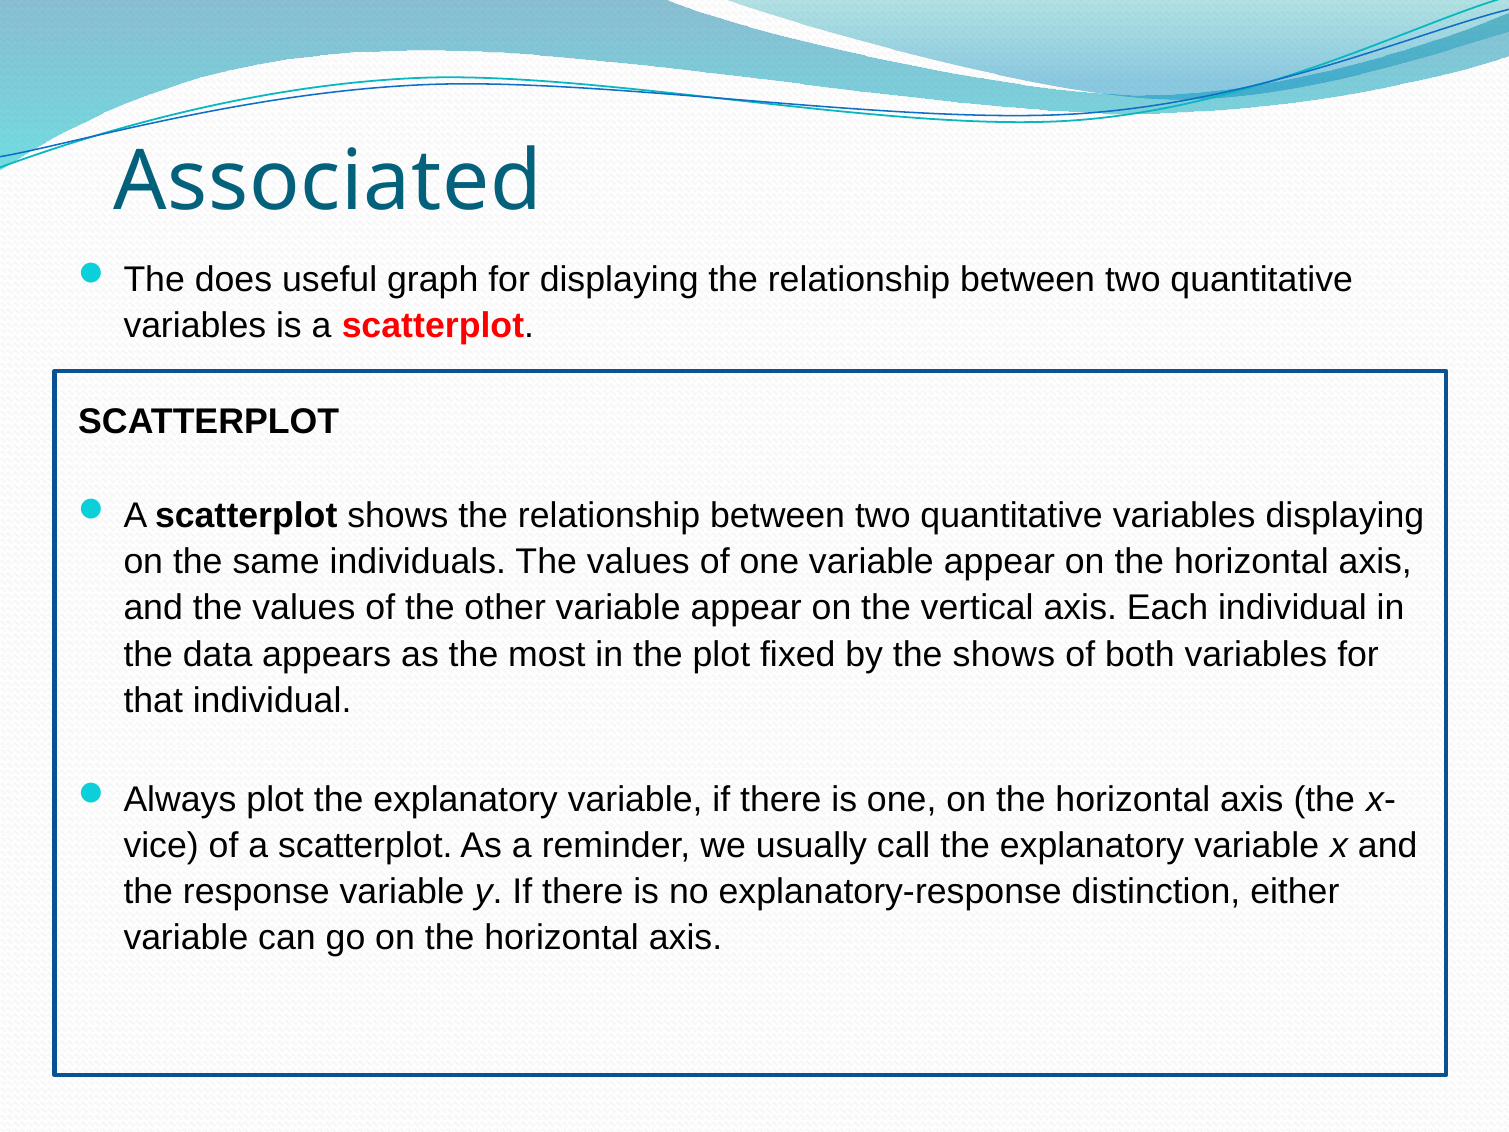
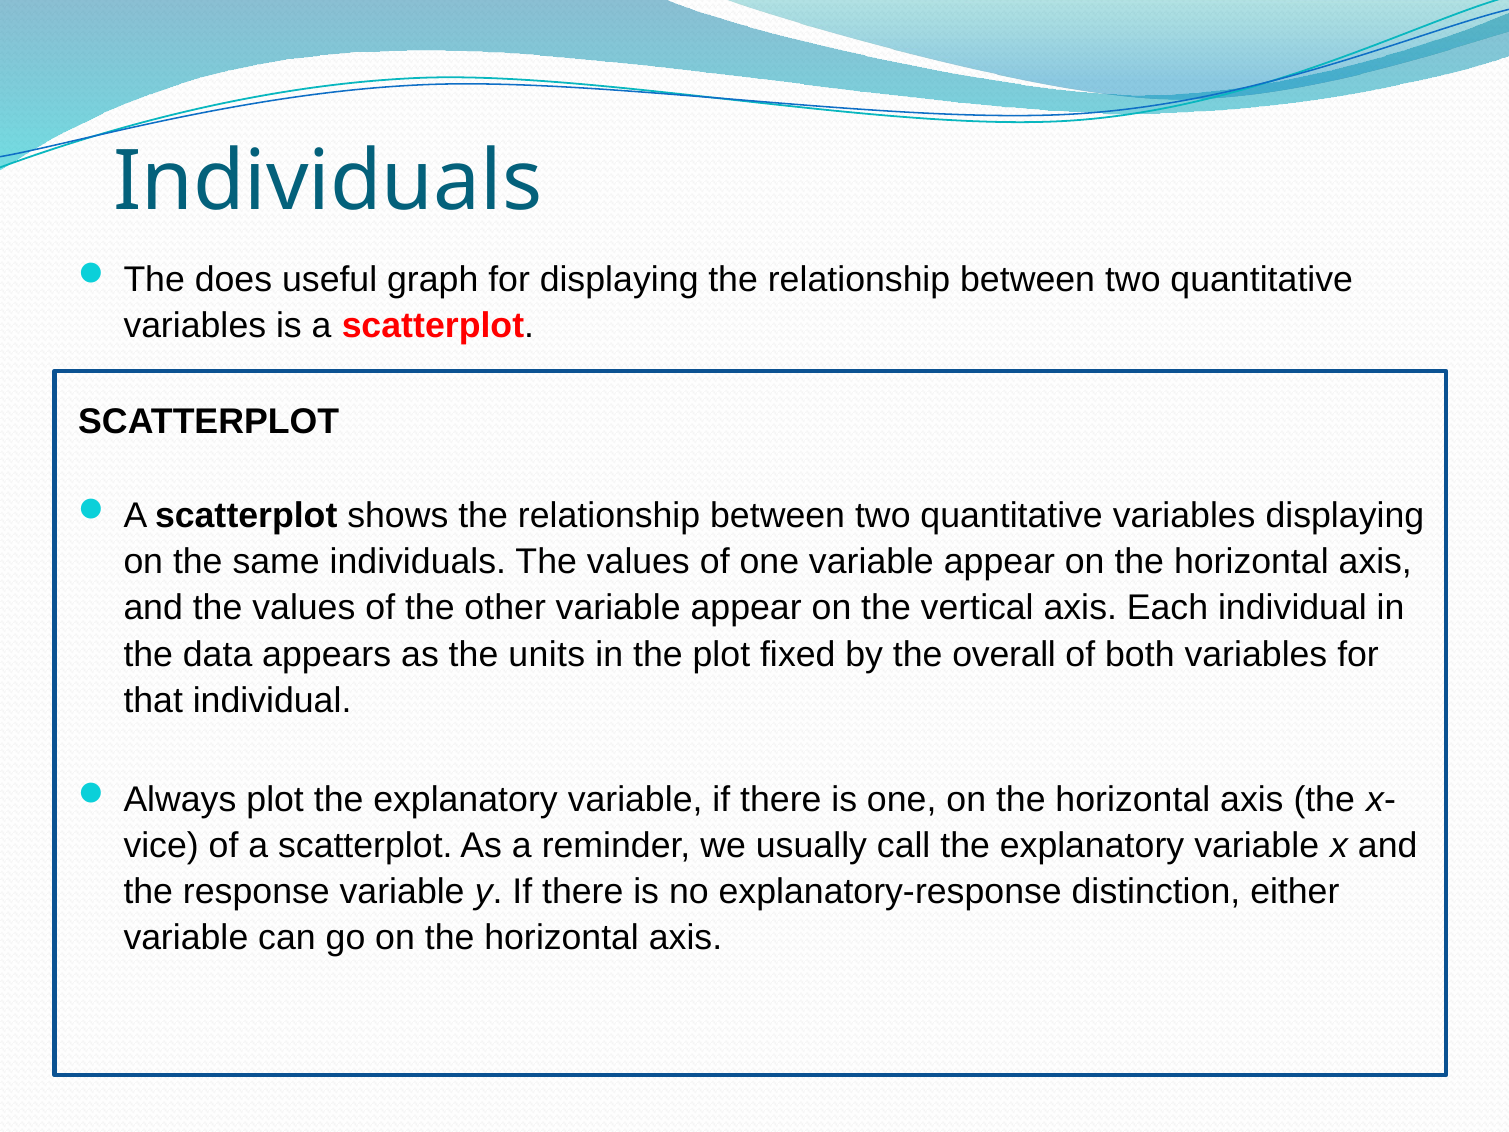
Associated: Associated -> Individuals (328, 182)
most: most -> units (547, 654)
the shows: shows -> overall (1004, 654)
